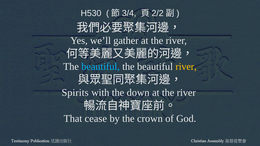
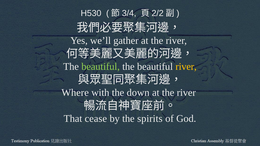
beautiful colour: light blue -> light green (101, 67)
Spirits: Spirits -> Where (75, 93)
crown: crown -> spirits (150, 119)
